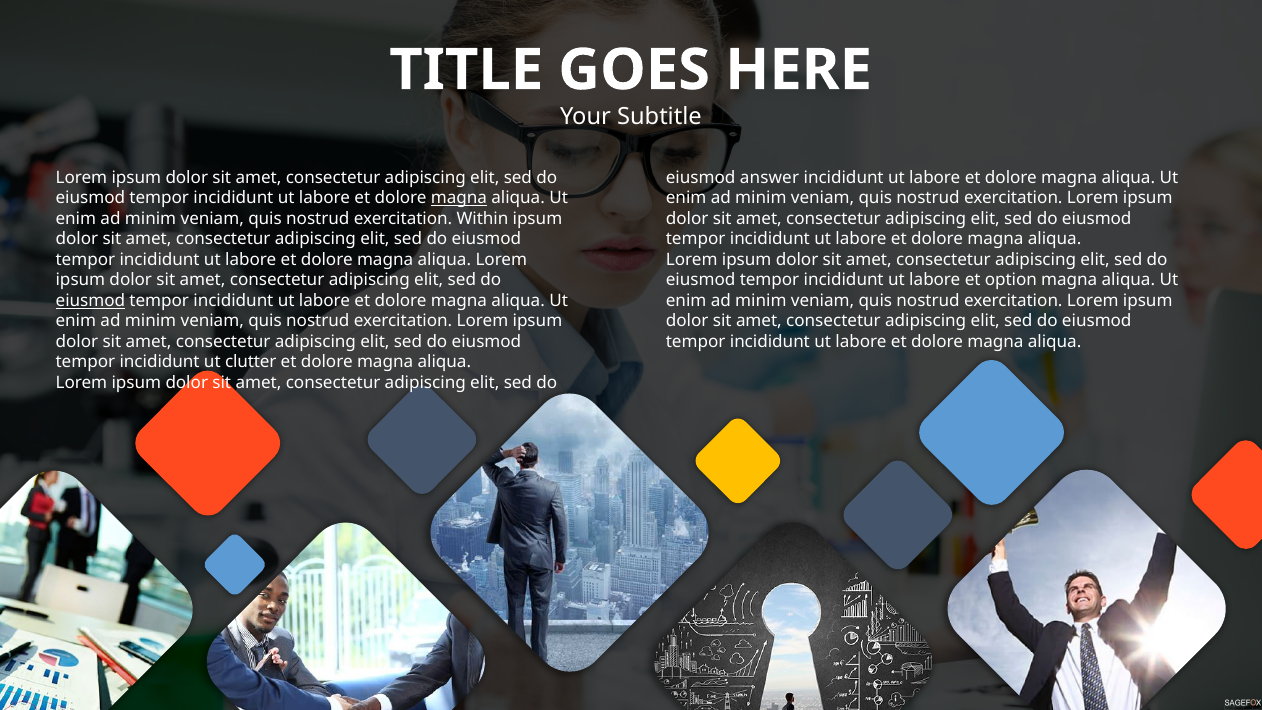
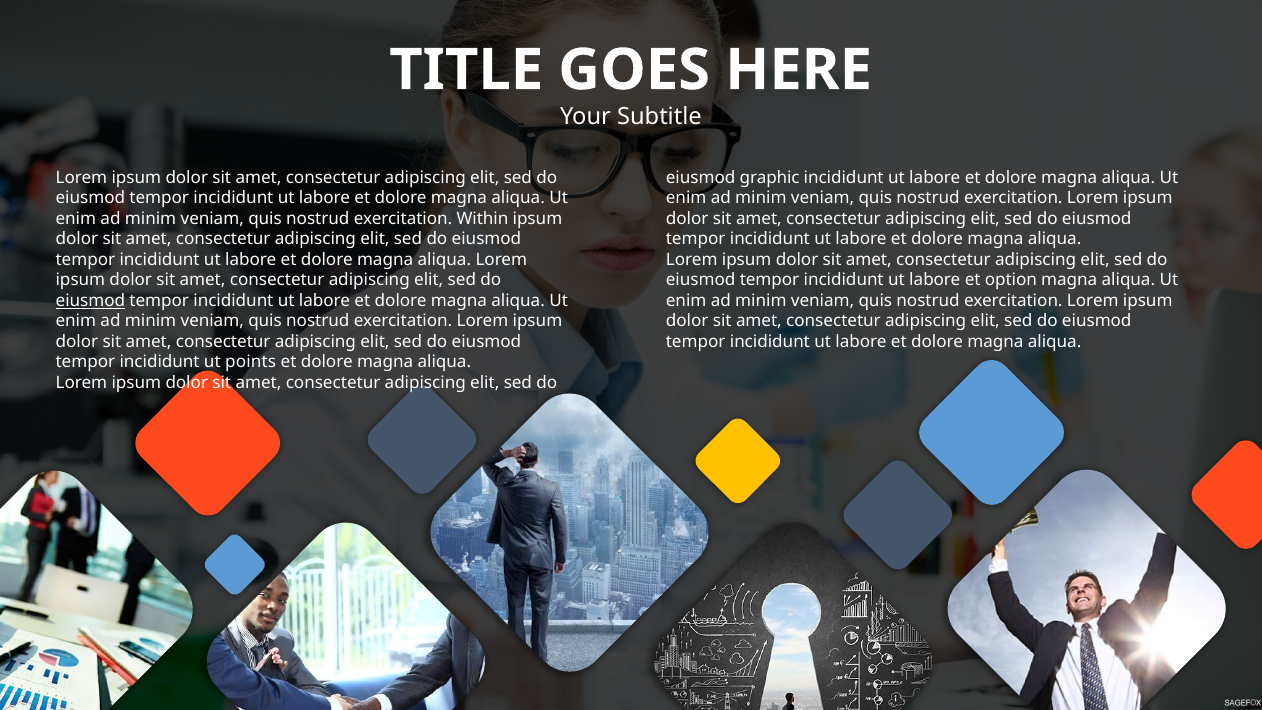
answer: answer -> graphic (770, 177)
magna underline: present -> none (459, 198)
clutter: clutter -> points (251, 362)
